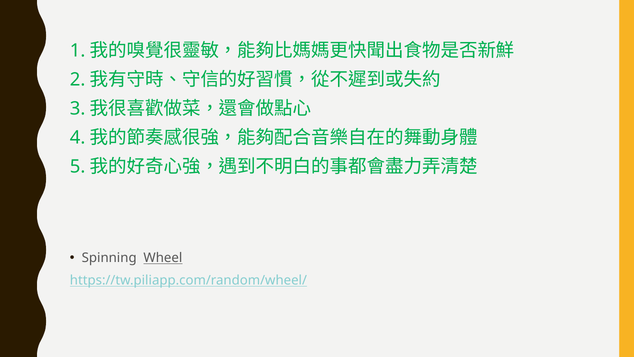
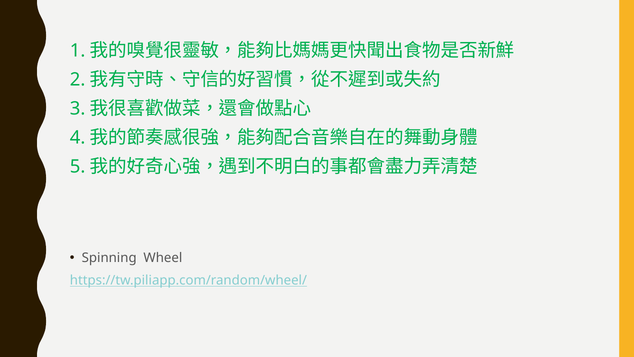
Wheel underline: present -> none (163, 258)
